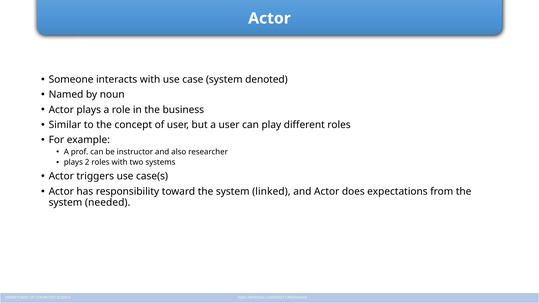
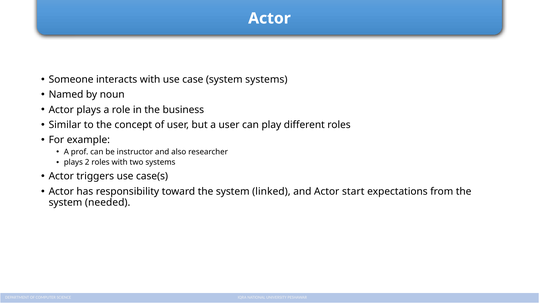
system denoted: denoted -> systems (266, 80)
does: does -> start (353, 192)
